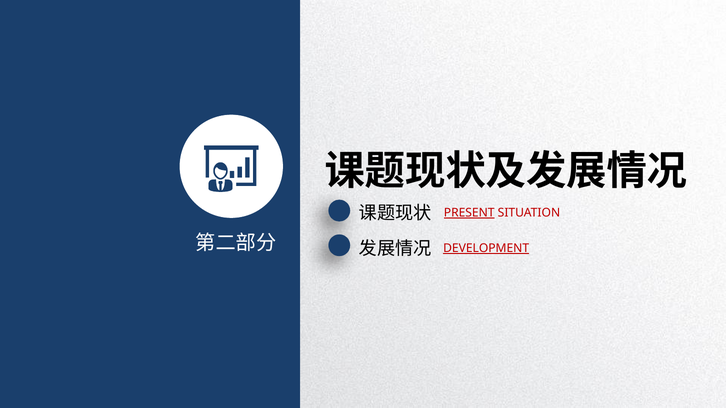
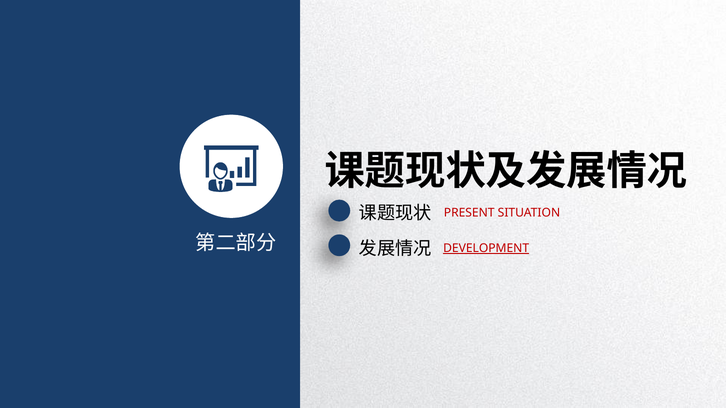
PRESENT underline: present -> none (469, 213)
